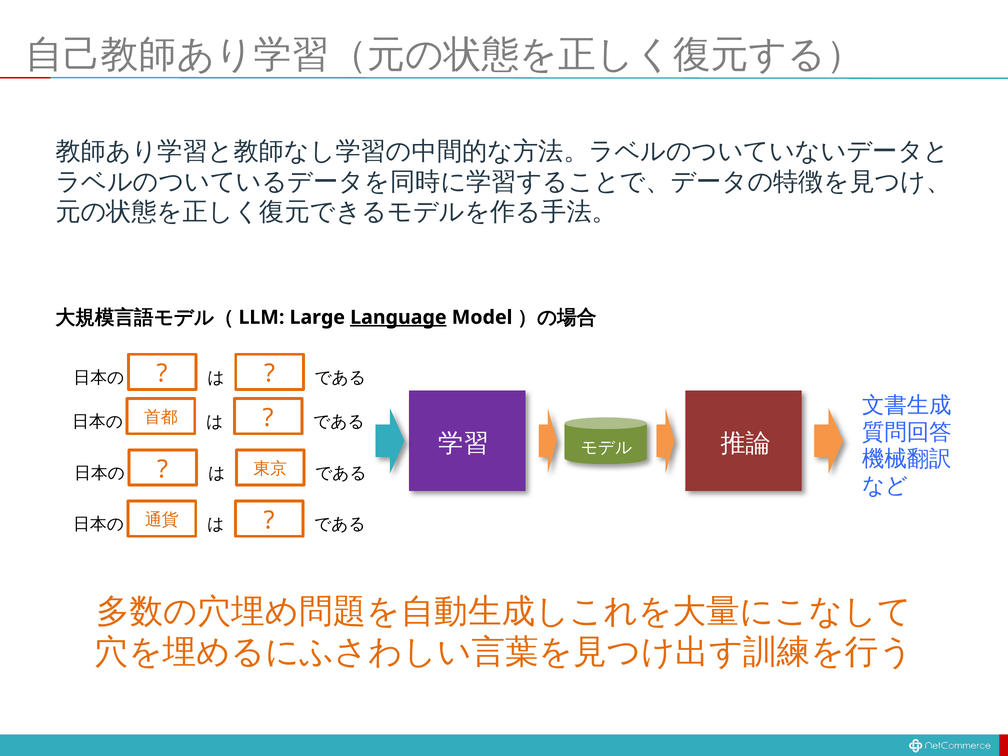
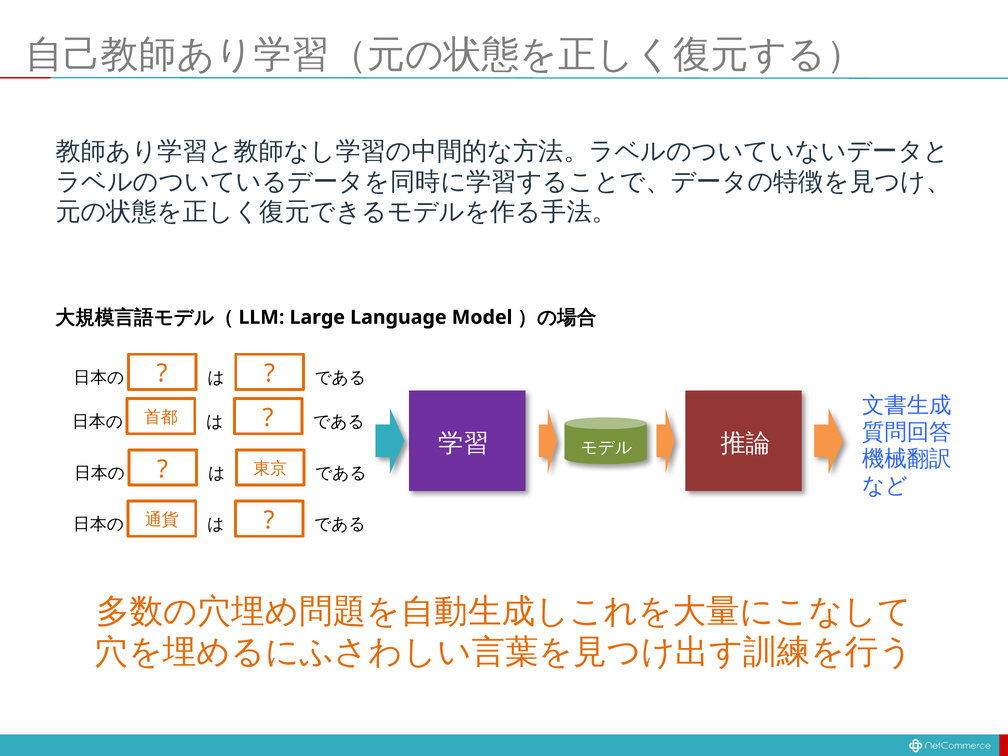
Language underline: present -> none (398, 317)
